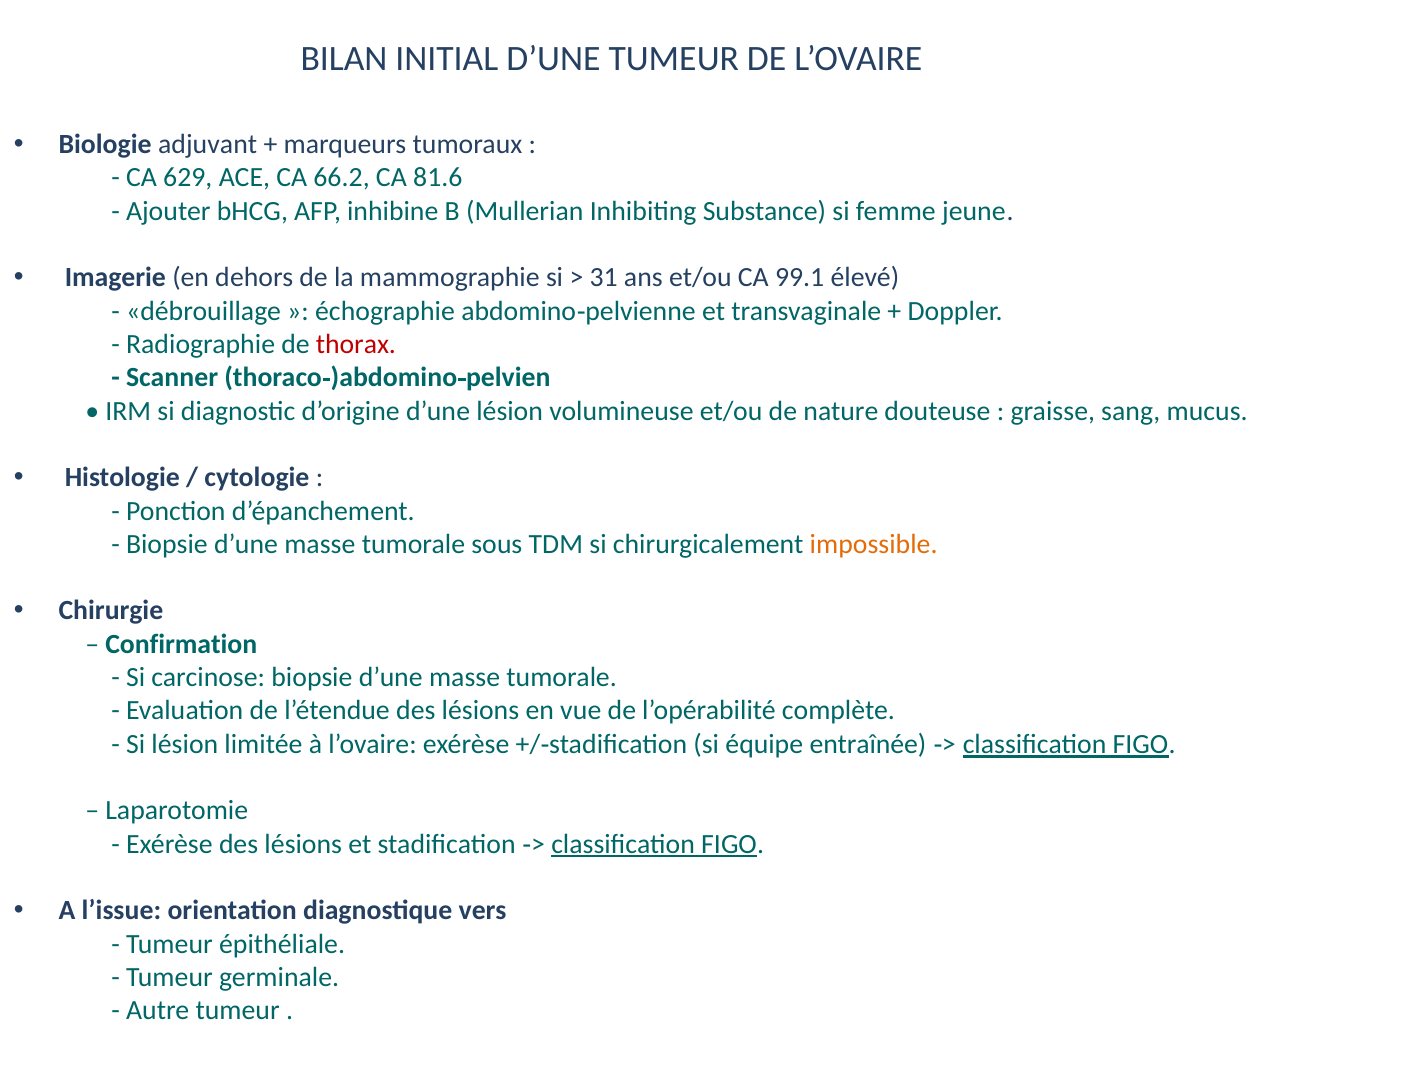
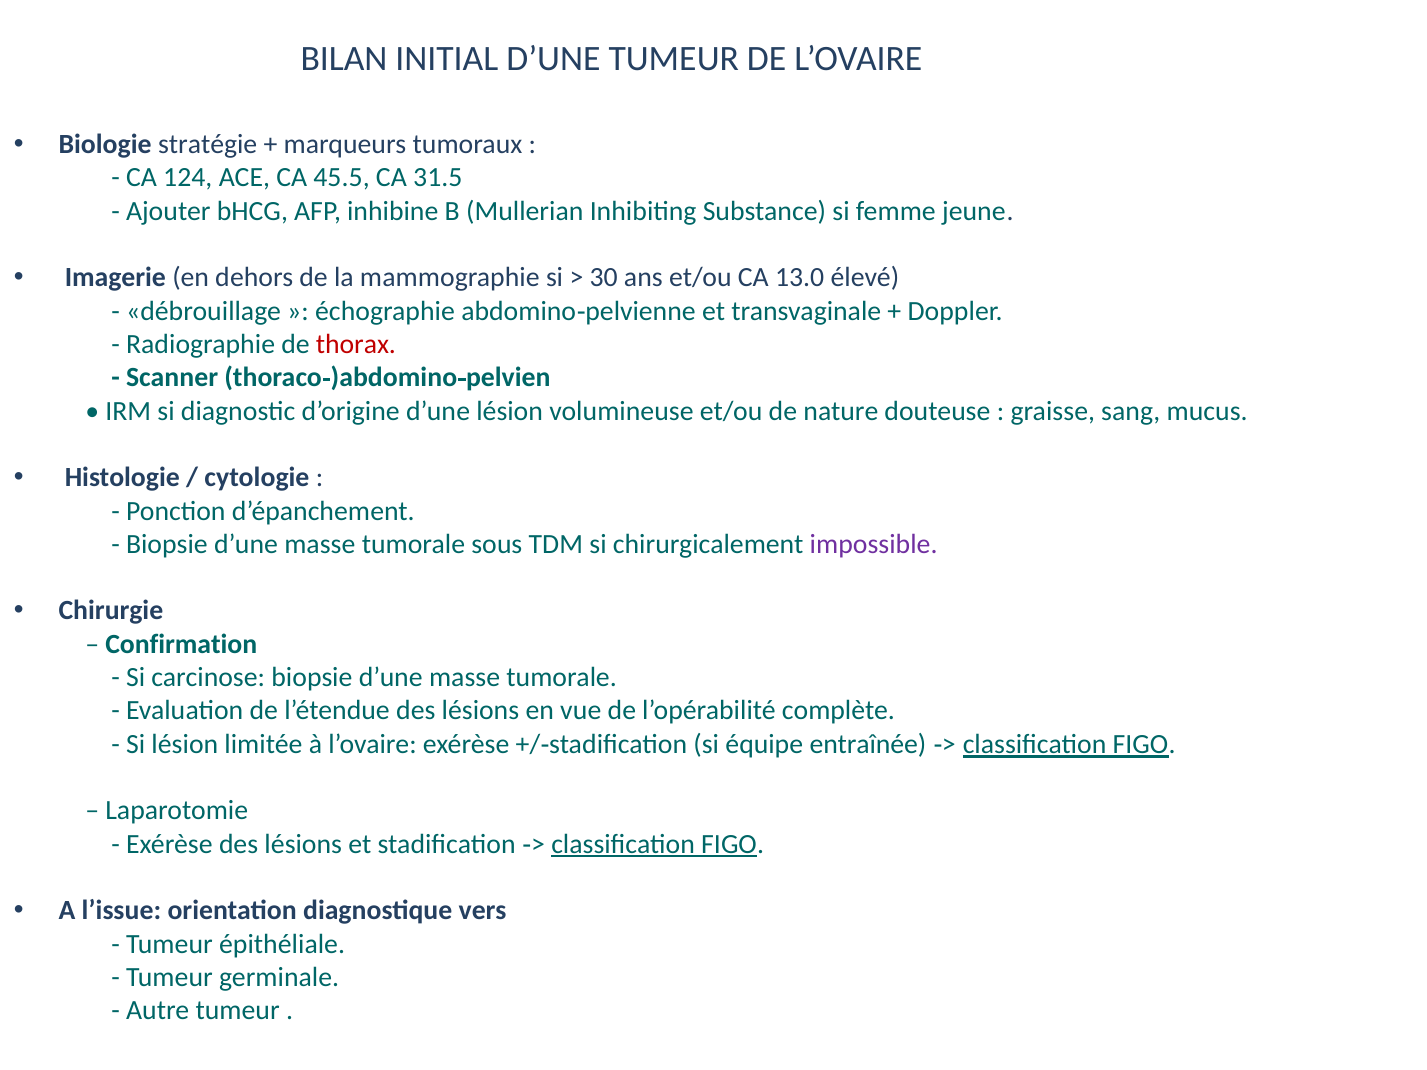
adjuvant: adjuvant -> stratégie (208, 145)
629: 629 -> 124 (188, 178)
66.2: 66.2 -> 45.5 (342, 178)
81.6: 81.6 -> 31.5 (438, 178)
31: 31 -> 30 (604, 278)
99.1: 99.1 -> 13.0 (800, 278)
impossible colour: orange -> purple (874, 544)
